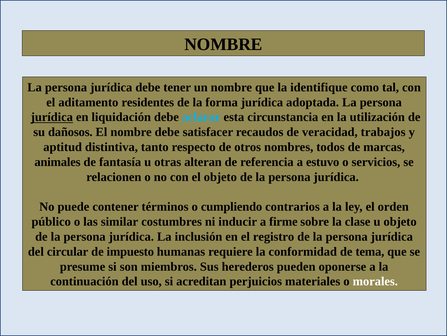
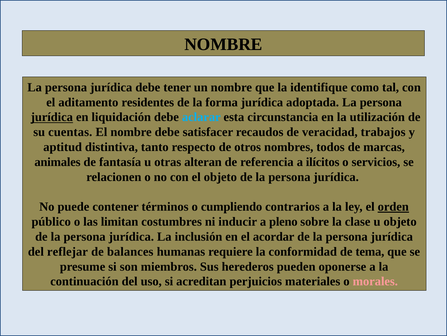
dañosos: dañosos -> cuentas (70, 132)
estuvo: estuvo -> ilícitos (323, 162)
orden underline: none -> present (393, 206)
similar: similar -> limitan (120, 221)
firme: firme -> pleno (283, 221)
registro: registro -> acordar (274, 236)
circular: circular -> reflejar (67, 251)
impuesto: impuesto -> balances (130, 251)
morales colour: white -> pink (375, 281)
